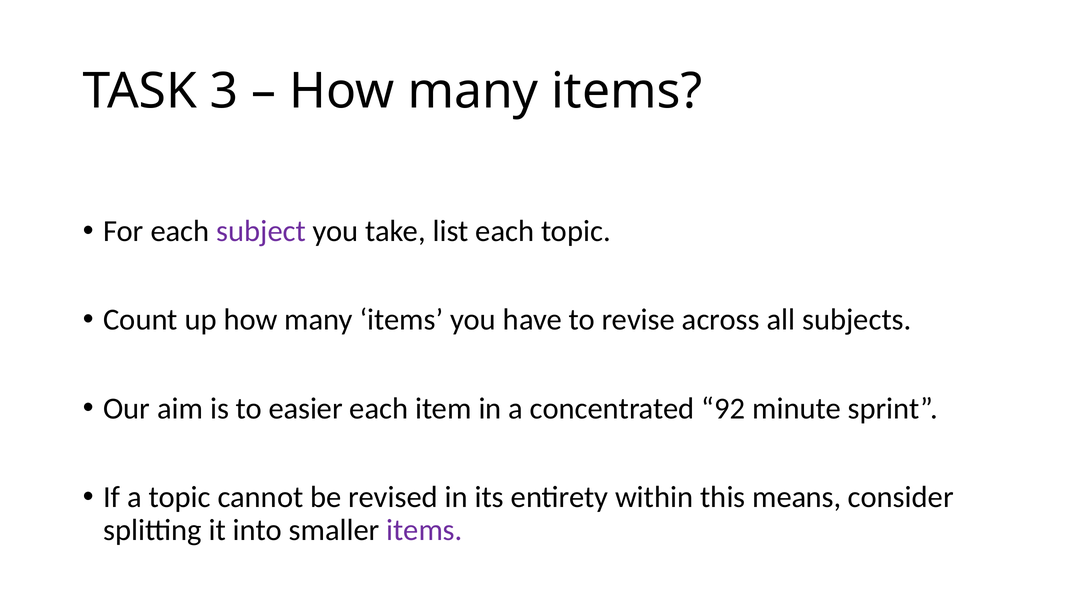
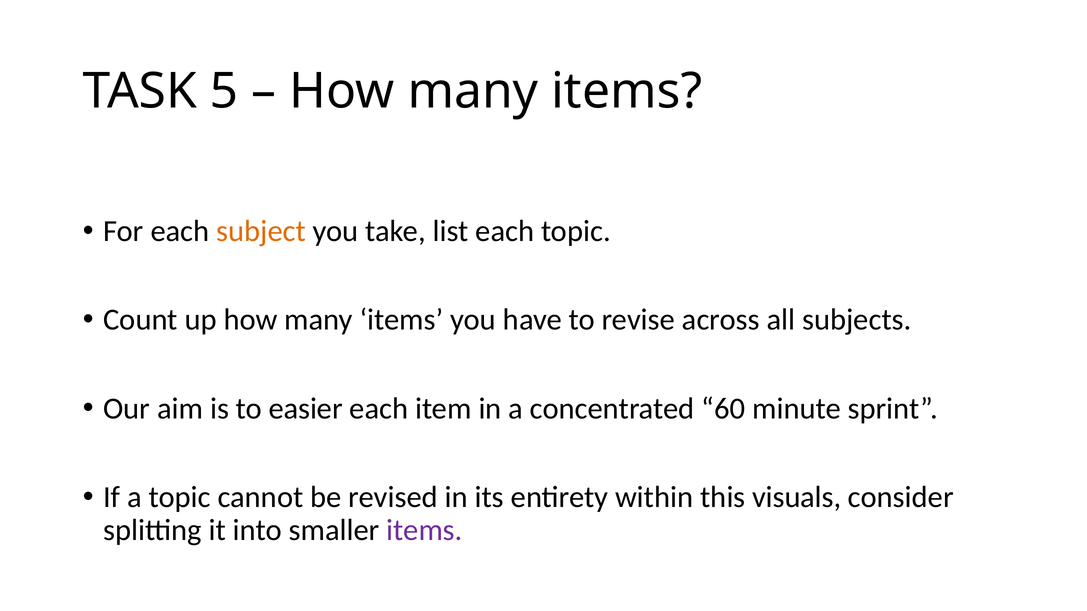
3: 3 -> 5 (224, 91)
subject colour: purple -> orange (261, 231)
92: 92 -> 60 (723, 409)
means: means -> visuals (797, 497)
